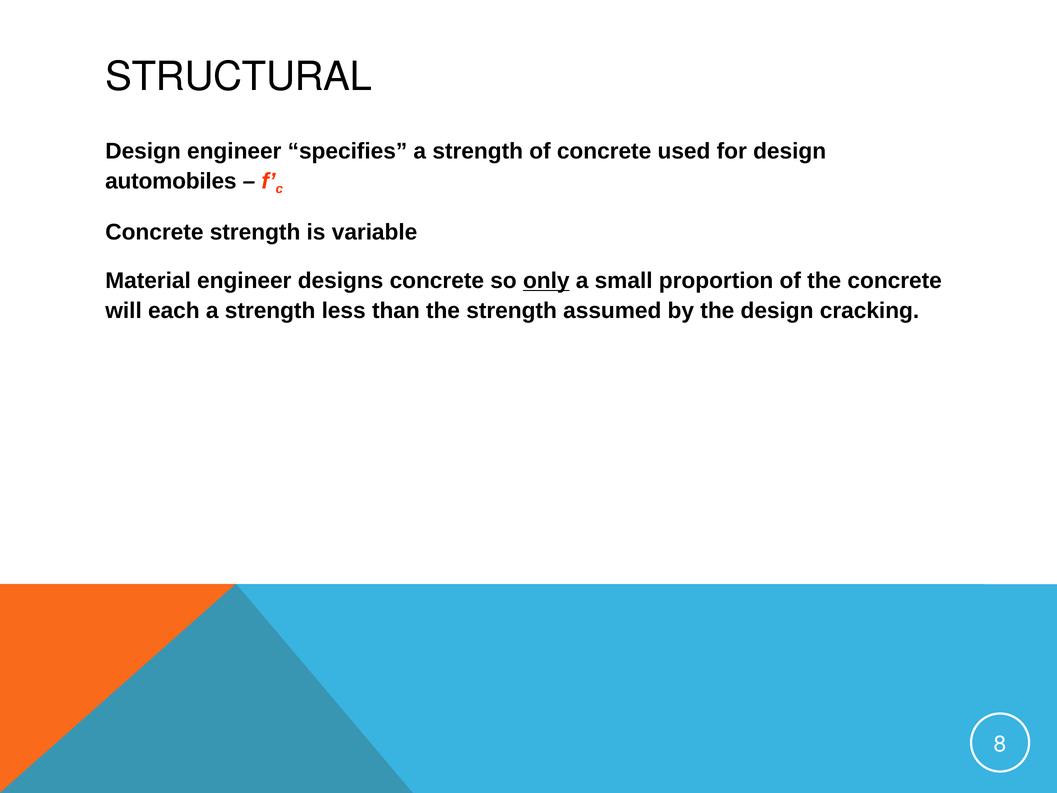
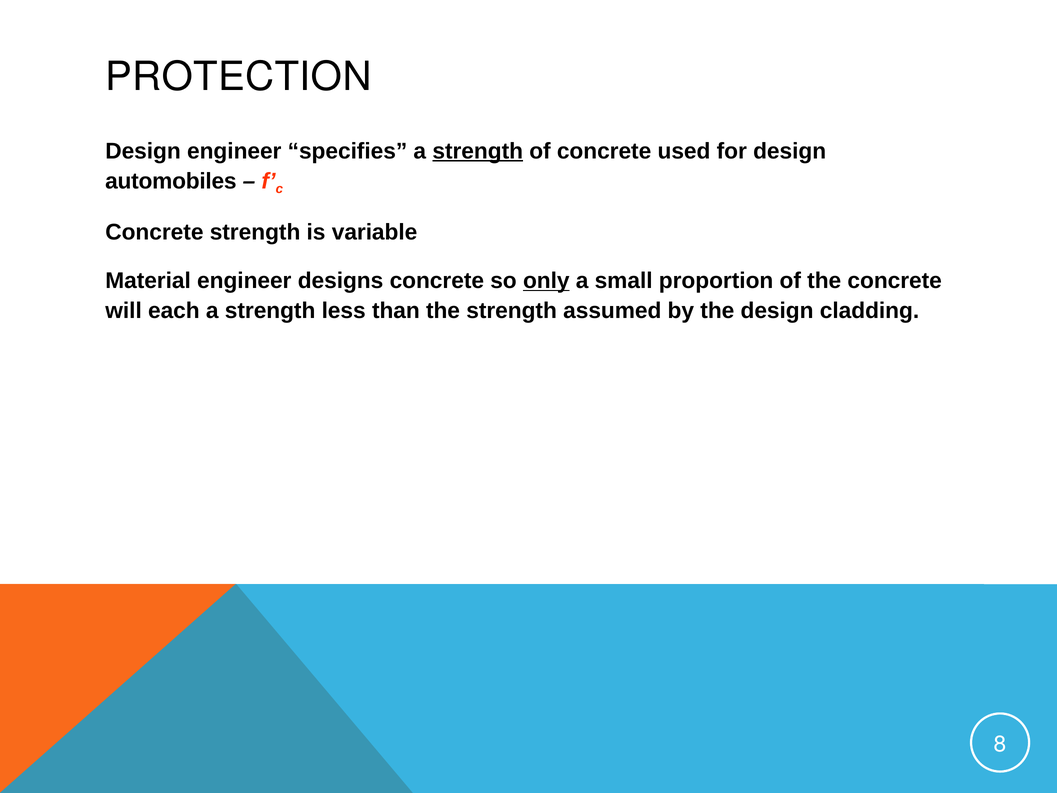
STRUCTURAL: STRUCTURAL -> PROTECTION (238, 77)
strength underline: none -> present (478, 151)
cracking: cracking -> cladding (869, 311)
